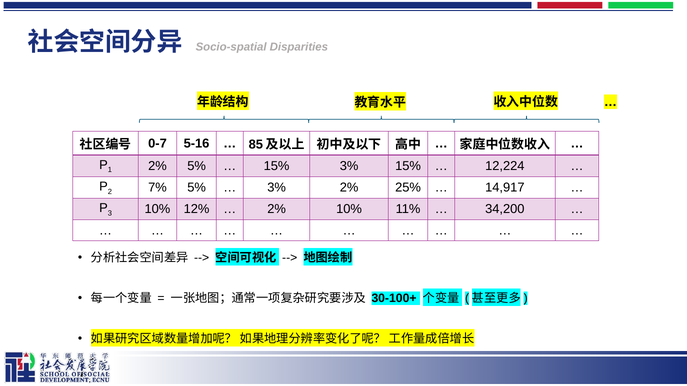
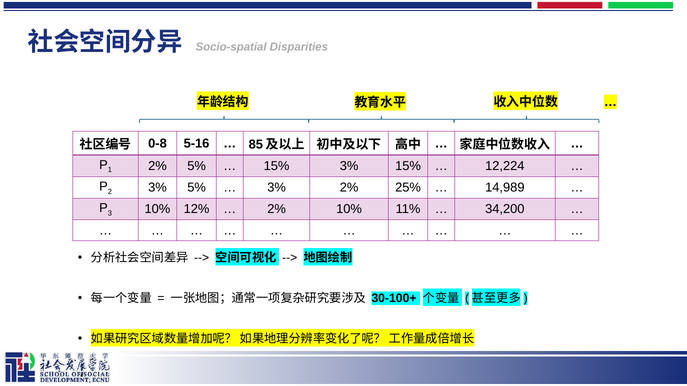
0-7: 0-7 -> 0-8 (158, 143)
7%: 7% -> 3% (158, 188)
14,917: 14,917 -> 14,989 (505, 188)
